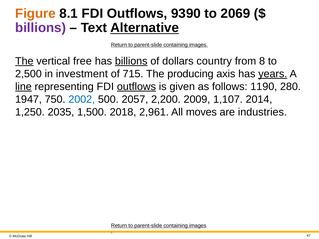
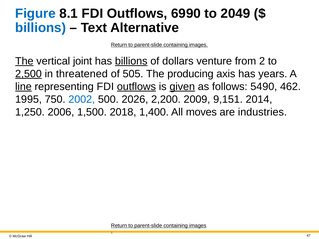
Figure colour: orange -> blue (35, 14)
93: 93 -> 69 (178, 14)
2069: 2069 -> 2049 (235, 14)
billions colour: purple -> blue (41, 28)
Alternative underline: present -> none (145, 28)
free: free -> joint (83, 61)
country: country -> venture (214, 61)
8: 8 -> 2 (262, 61)
2,500 underline: none -> present (28, 74)
investment: investment -> threatened (82, 74)
715: 715 -> 505 (133, 74)
years underline: present -> none (273, 74)
given underline: none -> present (182, 87)
11: 11 -> 54 (256, 87)
280: 280 -> 462 (290, 87)
19 47: 47 -> 95 (34, 99)
2057: 2057 -> 2026 (135, 99)
1,107: 1,107 -> 9,151 (228, 99)
2035: 2035 -> 2006 (61, 112)
2,961: 2,961 -> 1,400 (154, 112)
